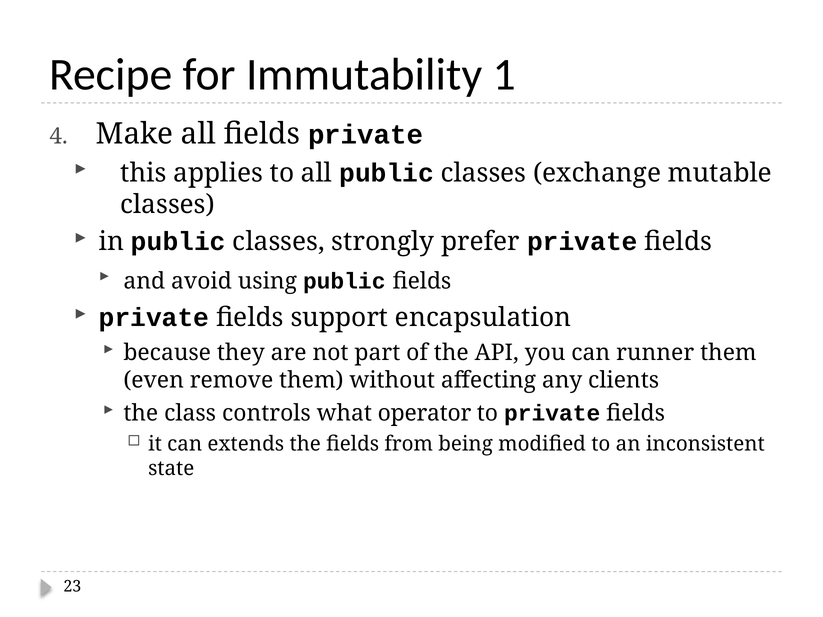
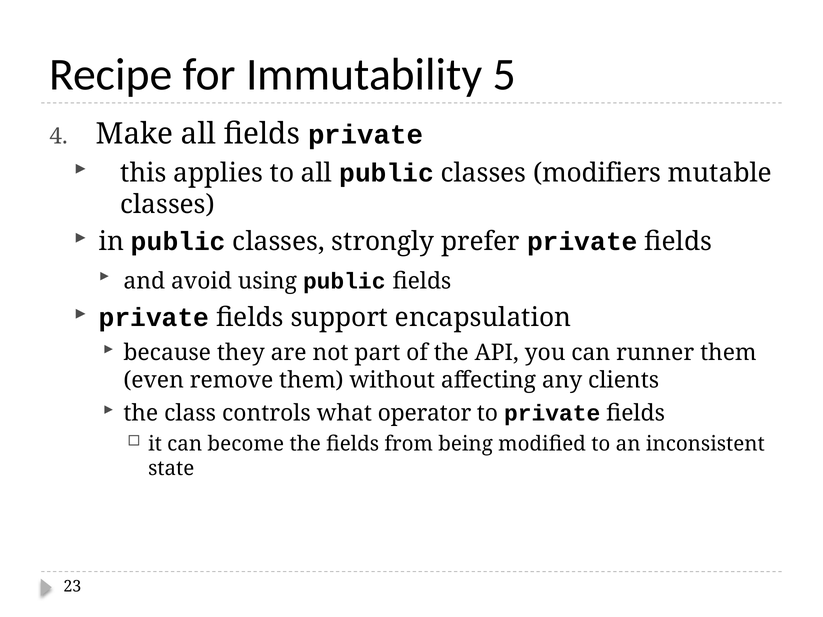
1: 1 -> 5 (504, 75)
exchange: exchange -> modifiers (597, 173)
extends: extends -> become (246, 444)
